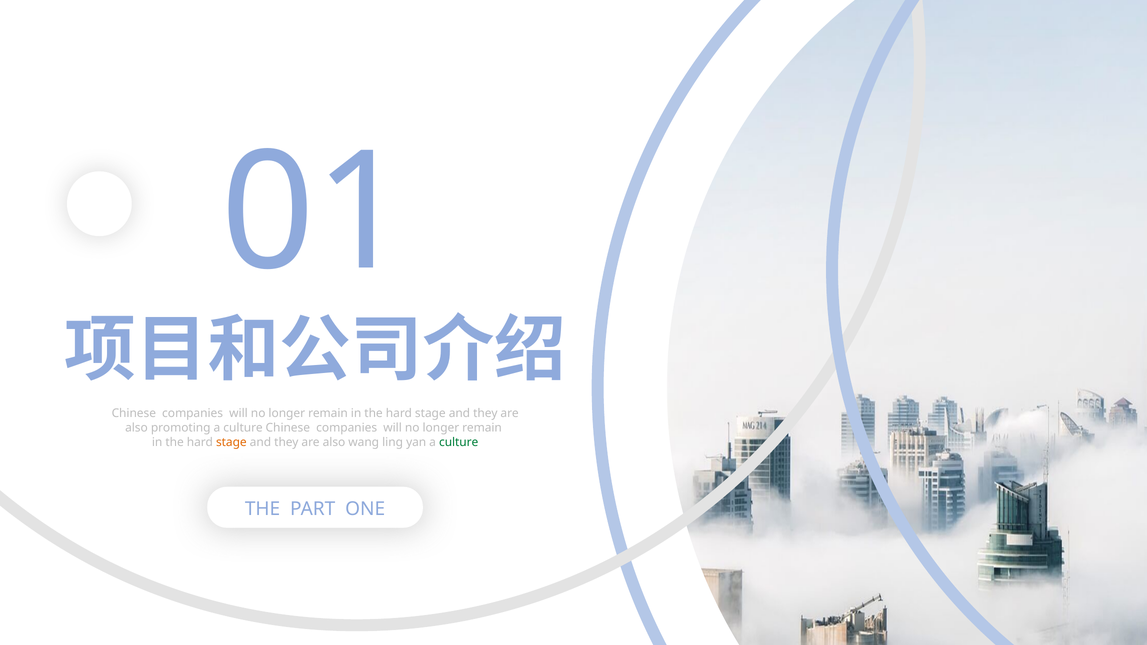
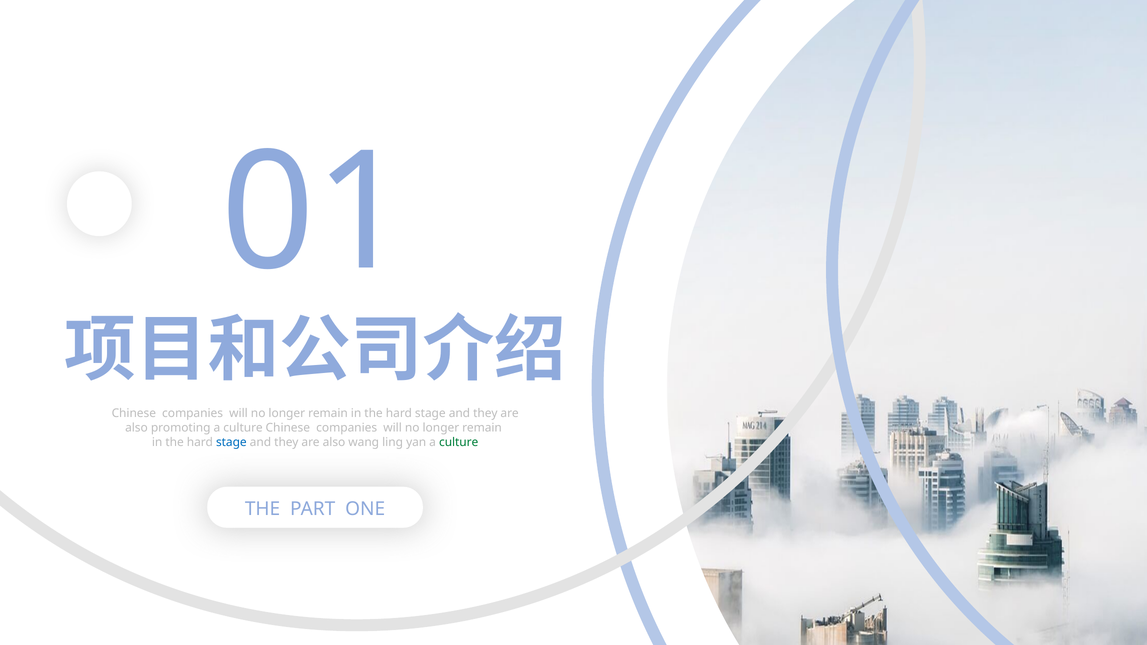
stage colour: orange -> blue (231, 442)
